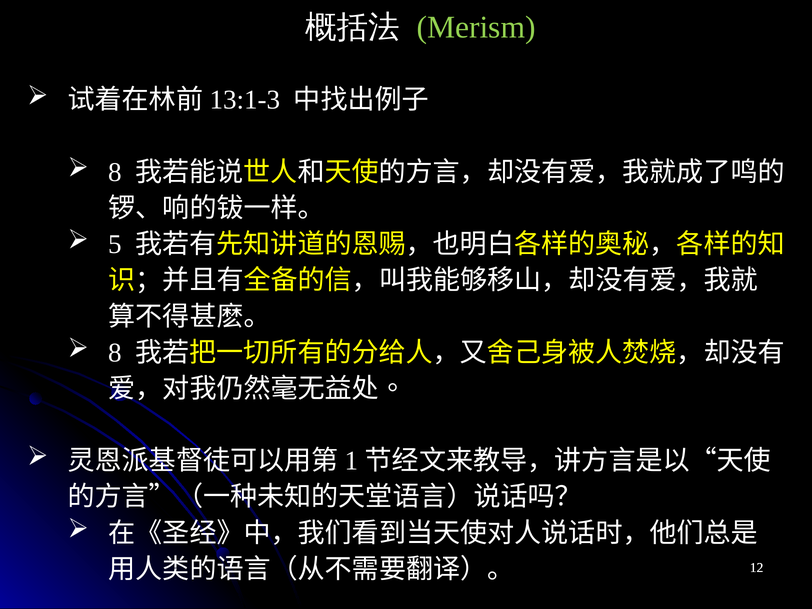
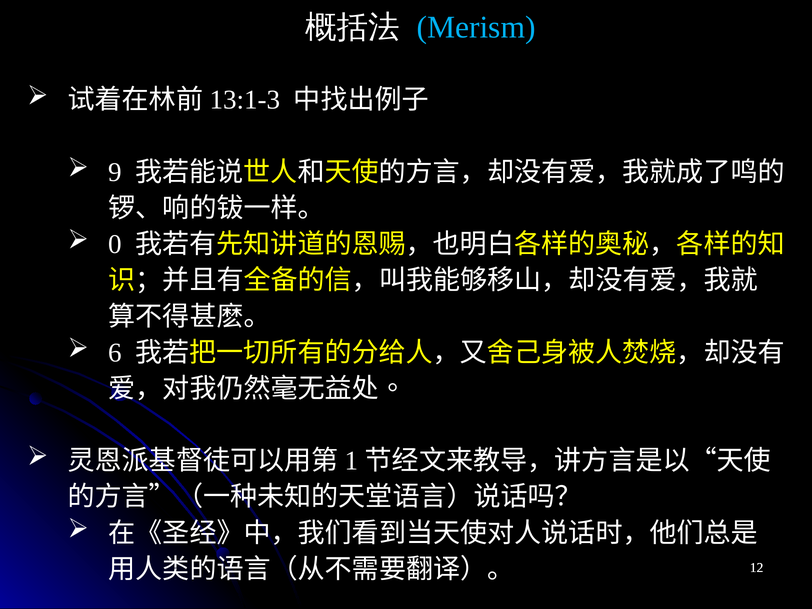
Merism colour: light green -> light blue (476, 27)
8: 8 -> 9 (115, 172)
5: 5 -> 0 (115, 244)
8: 8 -> 6 (115, 353)
